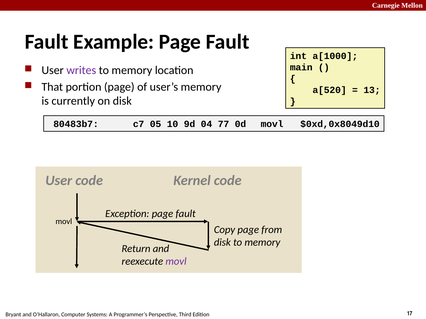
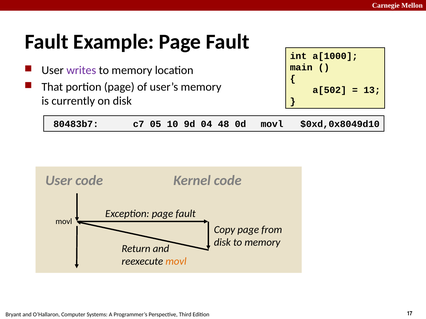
a[520: a[520 -> a[502 (330, 90)
77: 77 -> 48 (224, 124)
movl colour: purple -> orange (176, 262)
